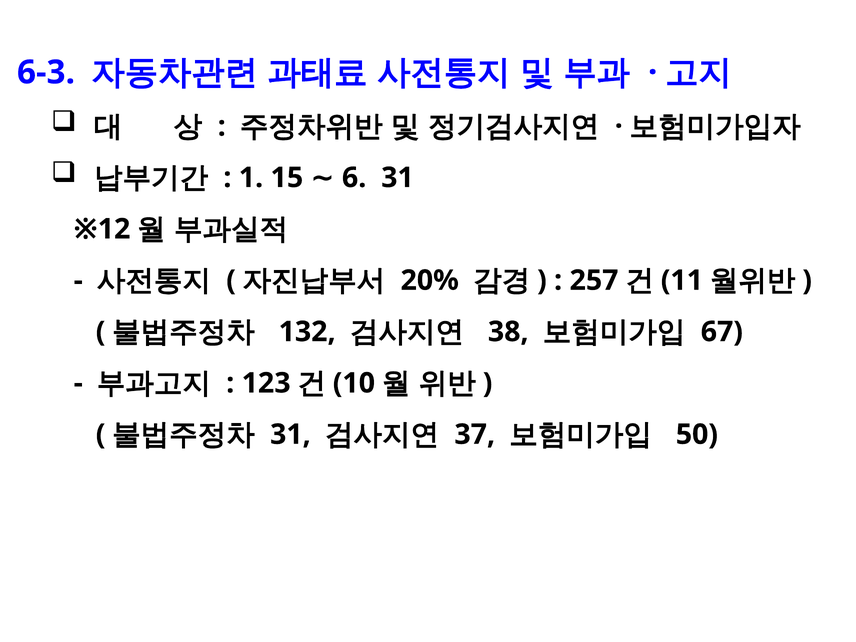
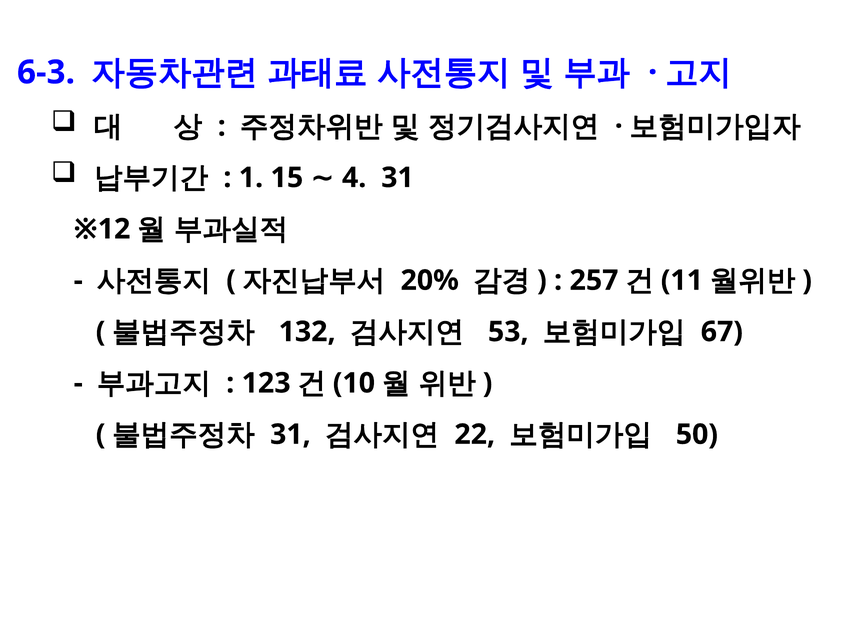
6: 6 -> 4 (354, 178)
38: 38 -> 53 (508, 332)
37: 37 -> 22 (475, 434)
